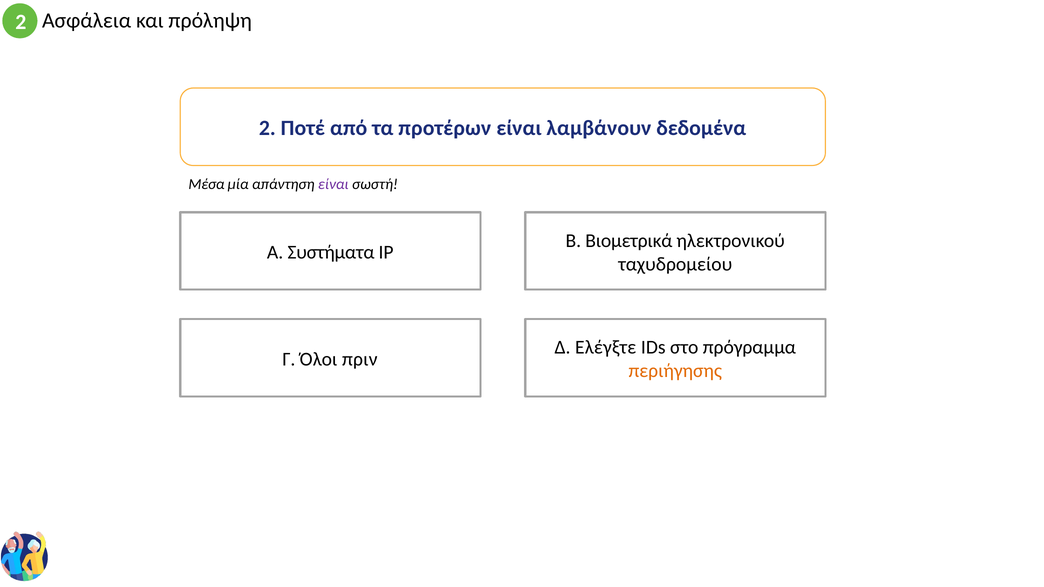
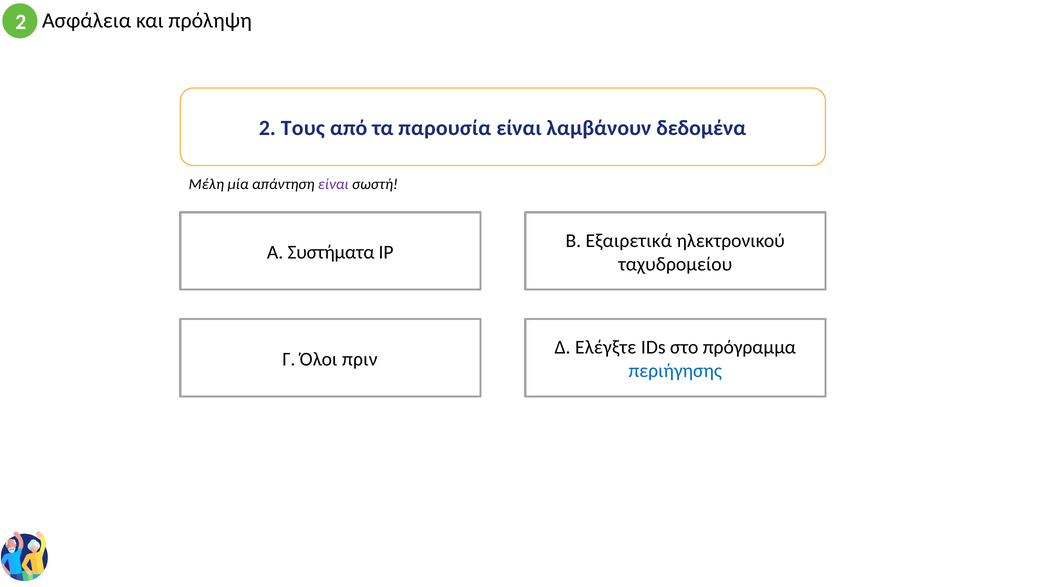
Ποτέ: Ποτέ -> Τους (303, 128)
προτέρων: προτέρων -> παρουσία (445, 128)
Μέσα: Μέσα -> Μέλη (206, 184)
Βιομετρικά: Βιομετρικά -> Εξαιρετικά (629, 241)
περιήγησης colour: orange -> blue (675, 371)
